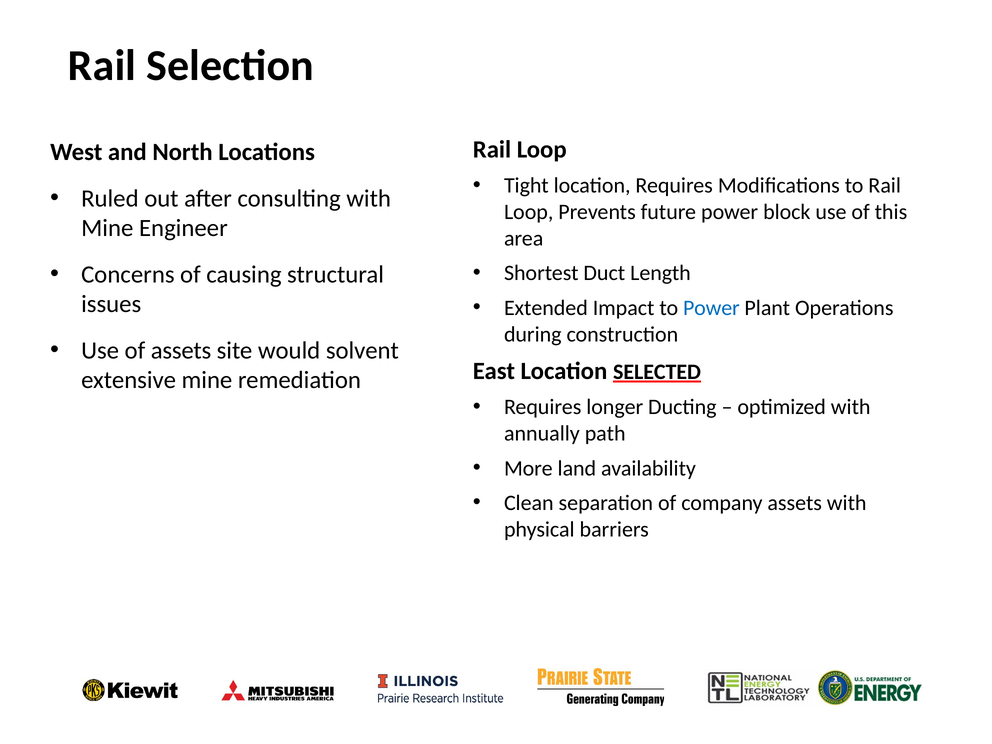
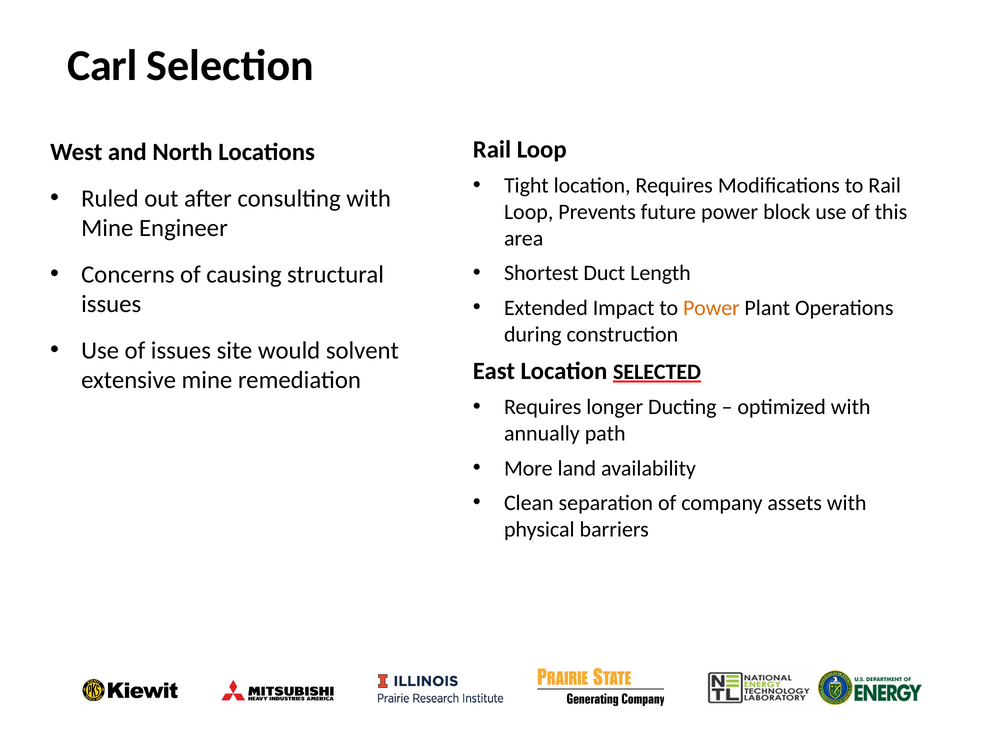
Rail: Rail -> Carl (102, 66)
Power colour: blue -> orange (711, 308)
of assets: assets -> issues (181, 350)
